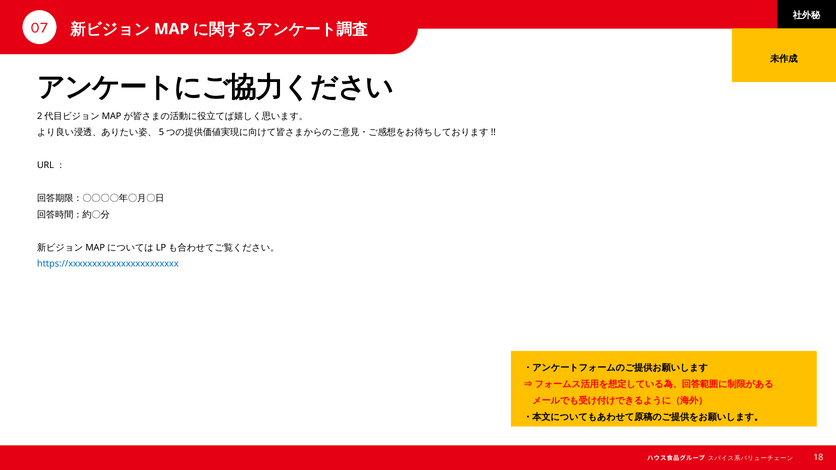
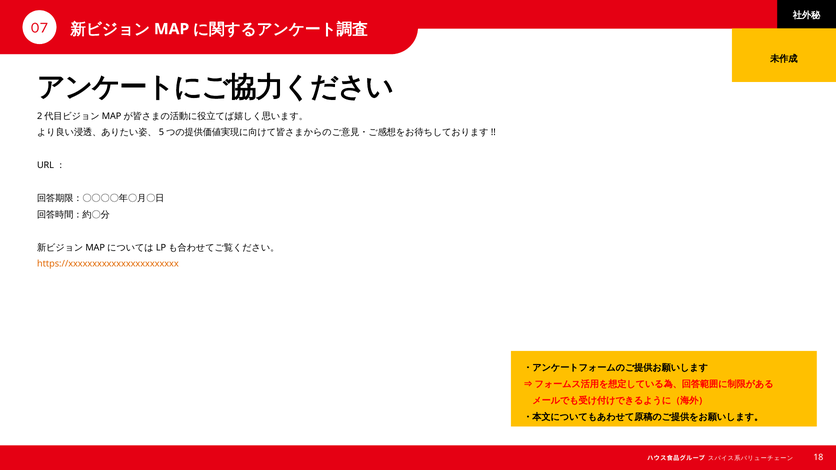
https://xxxxxxxxxxxxxxxxxxxxxxx colour: blue -> orange (108, 264)
